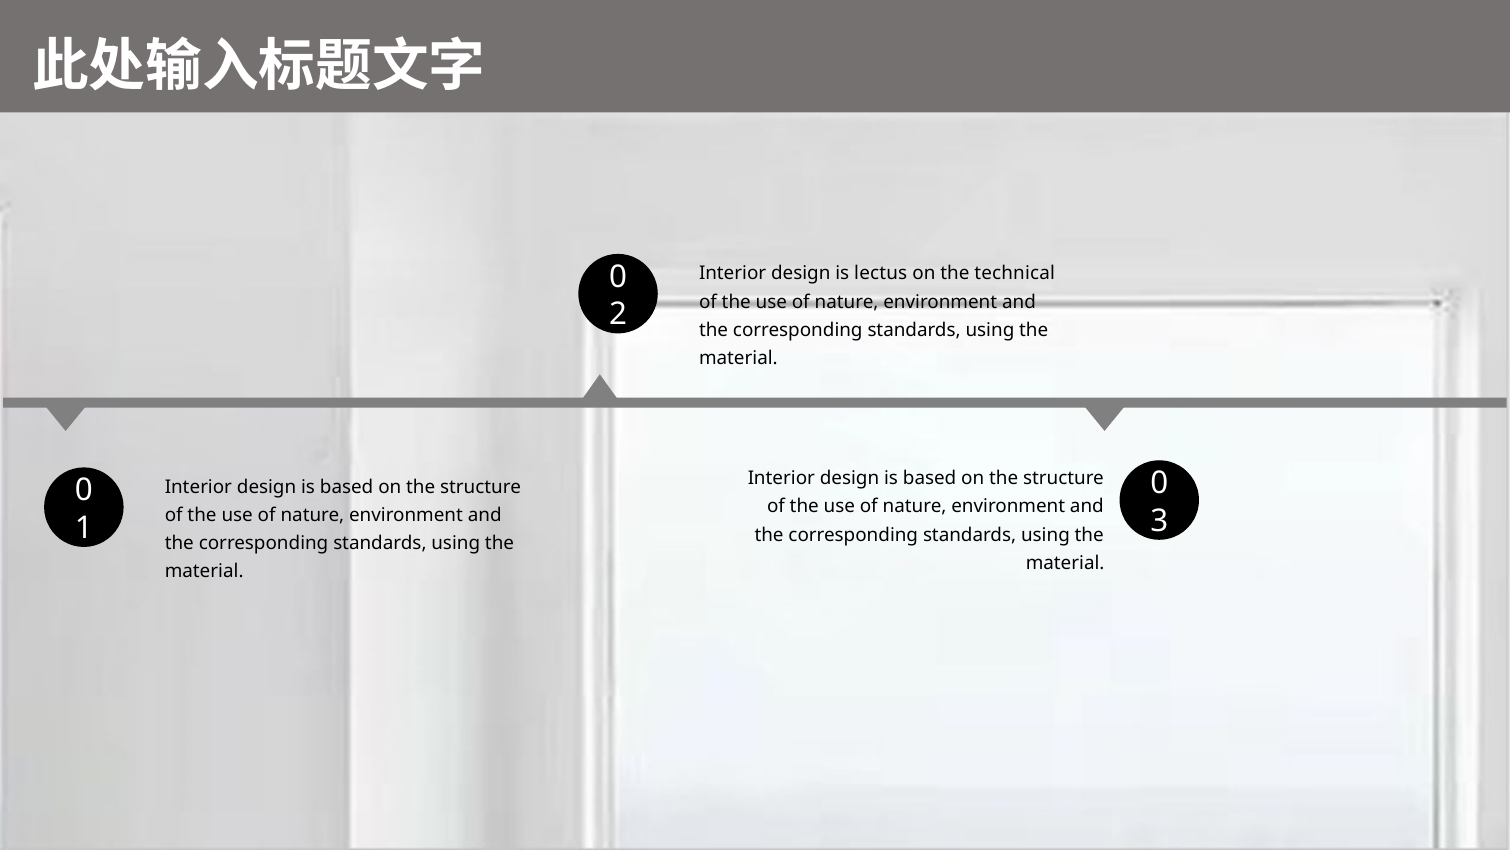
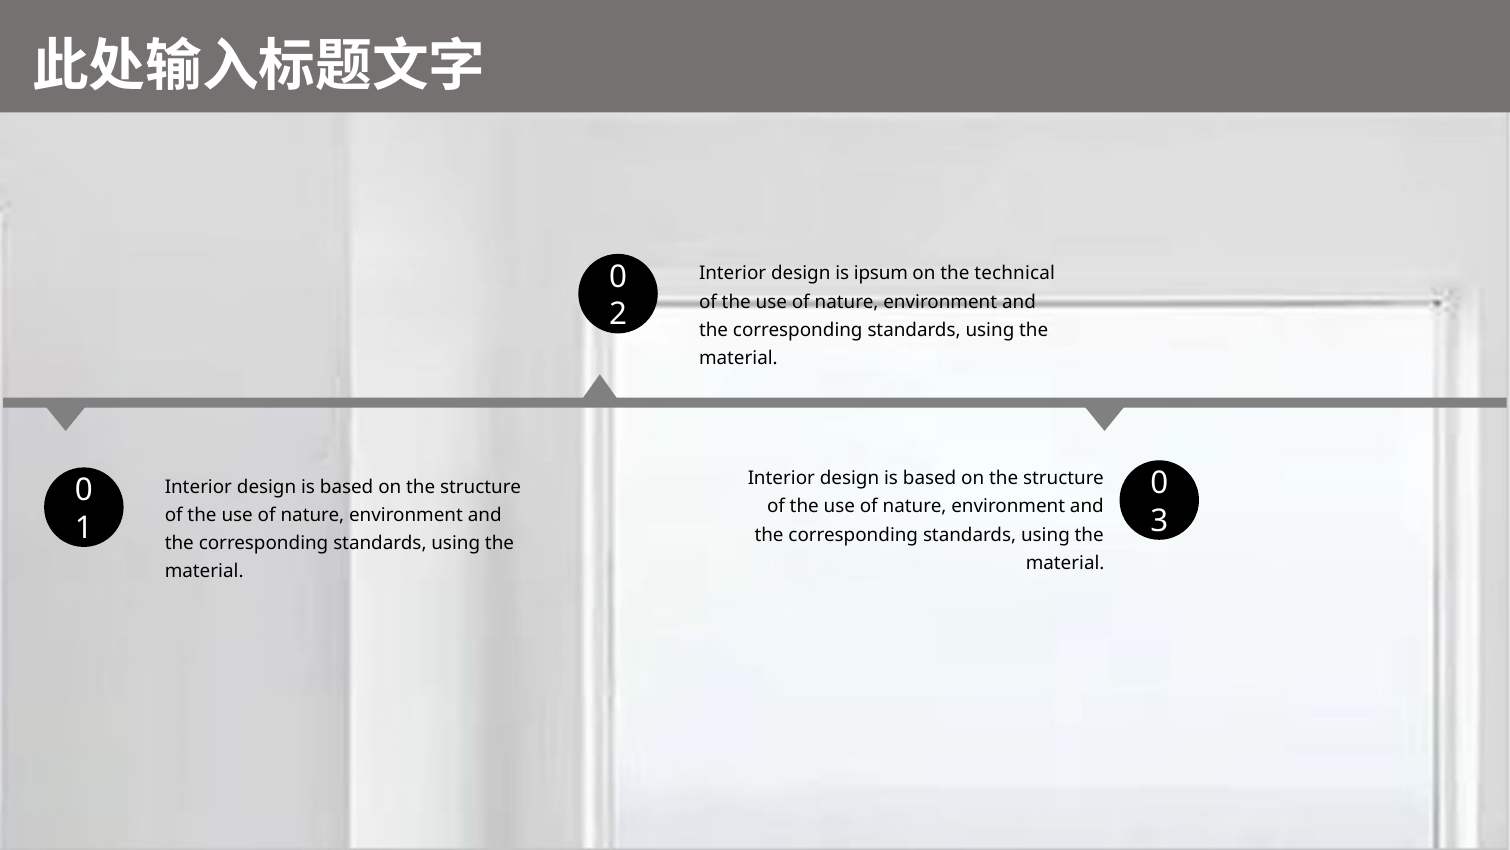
lectus: lectus -> ipsum (881, 273)
